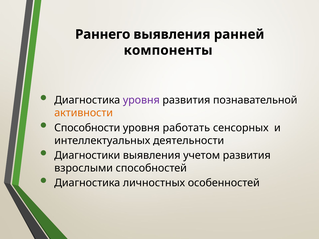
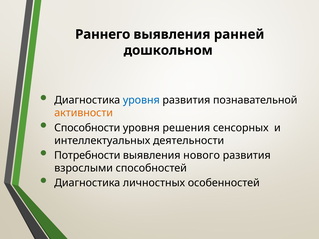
компоненты: компоненты -> дошкольном (168, 50)
уровня colour: purple -> blue (141, 100)
работать: работать -> решения (186, 128)
Диагностики: Диагностики -> Потребности (87, 156)
учетом: учетом -> нового (202, 156)
